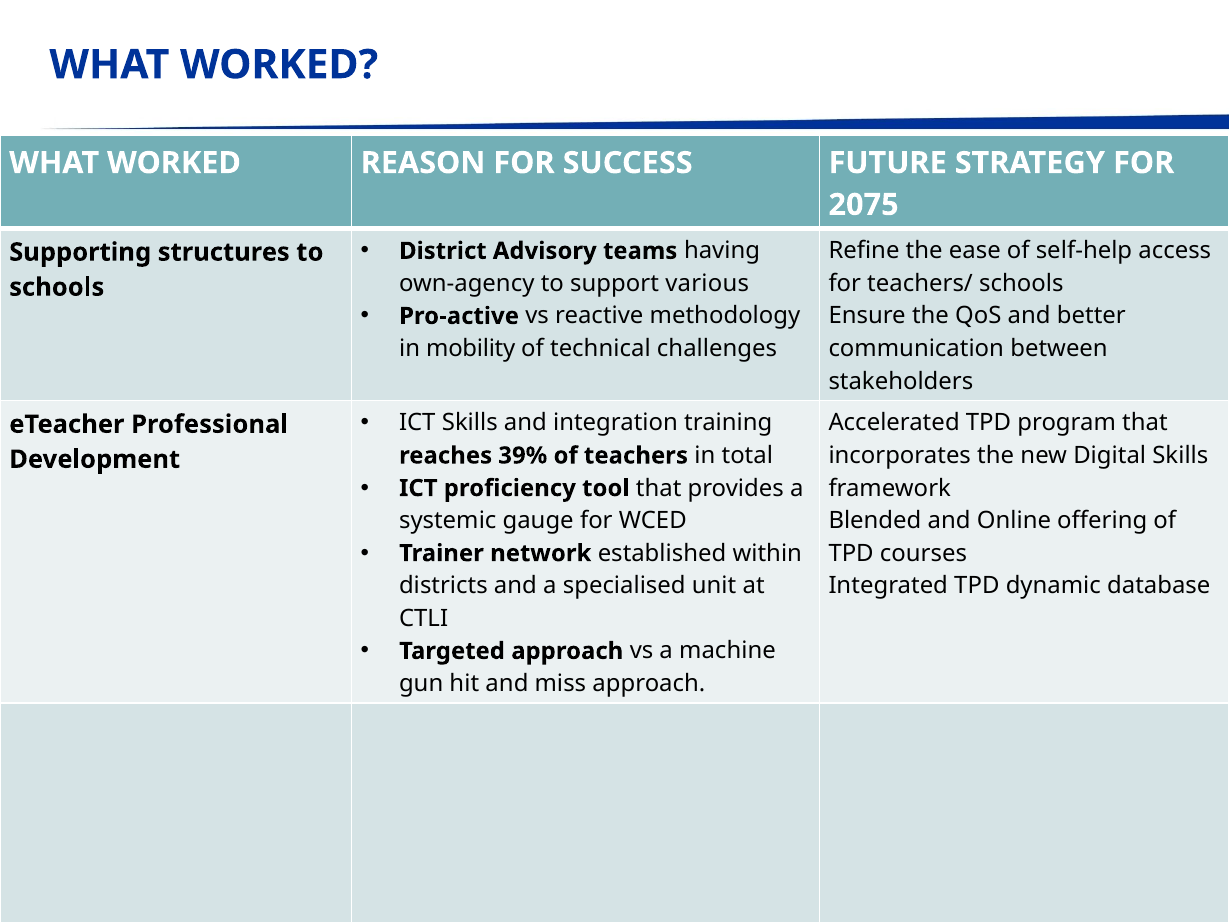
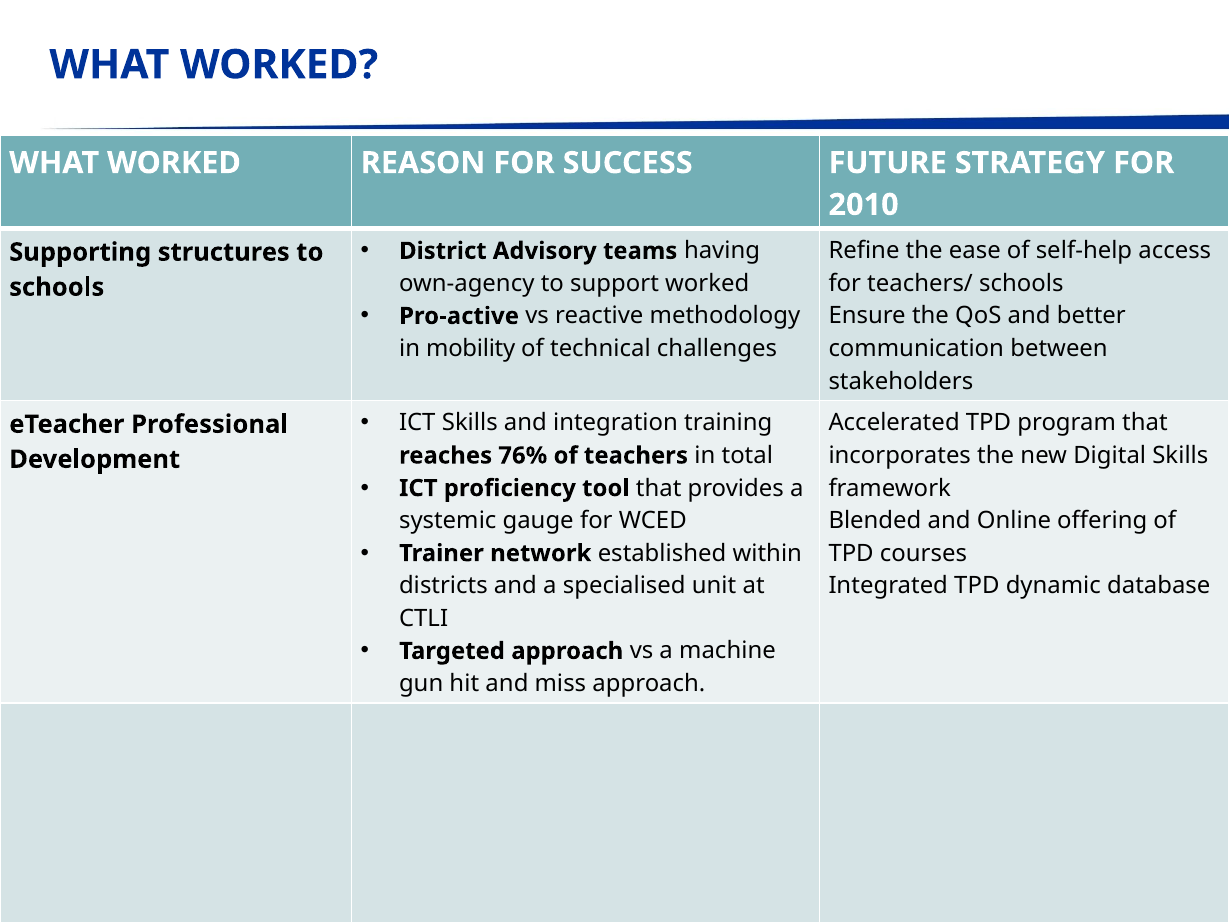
2075: 2075 -> 2010 (864, 205)
support various: various -> worked (707, 283)
39%: 39% -> 76% (523, 456)
